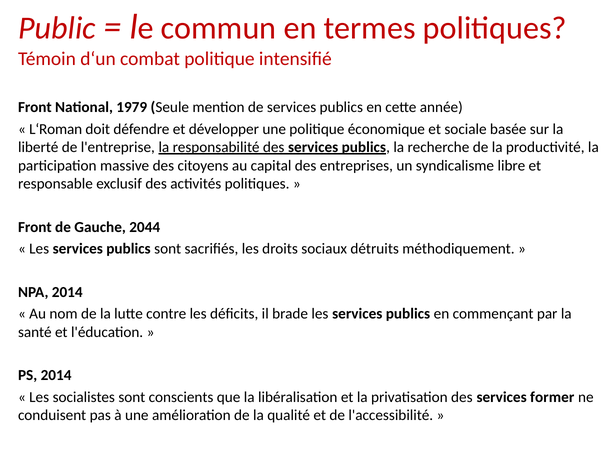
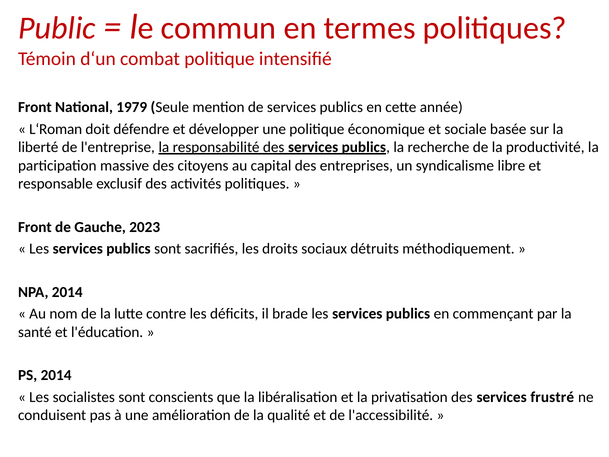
2044: 2044 -> 2023 (145, 227)
former: former -> frustré (552, 397)
